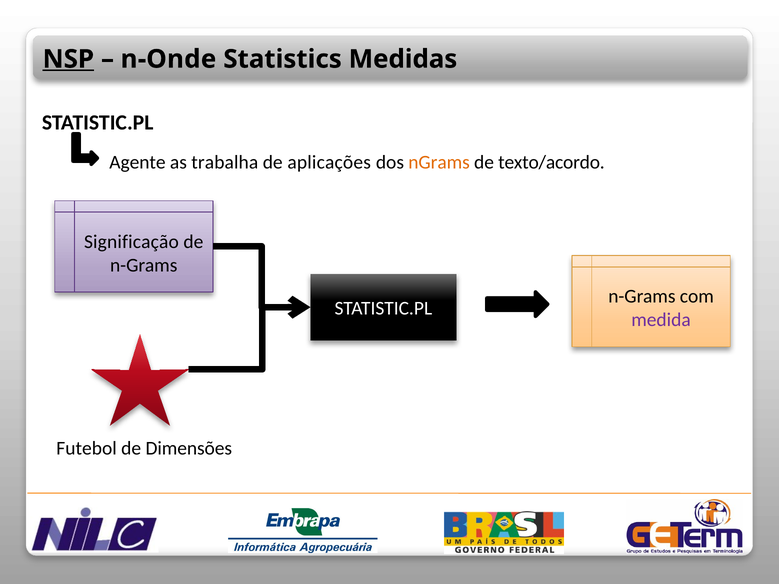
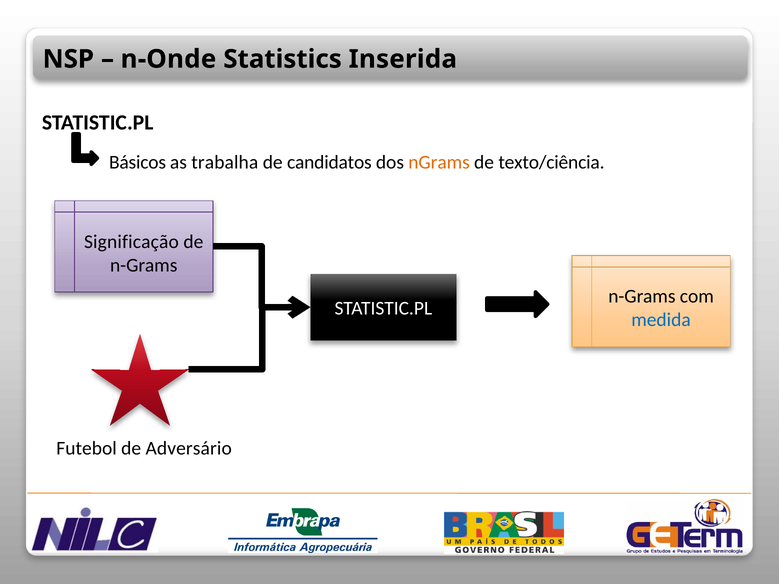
NSP underline: present -> none (68, 59)
Medidas: Medidas -> Inserida (403, 59)
Agente: Agente -> Básicos (138, 162)
aplicações: aplicações -> candidatos (329, 162)
texto/acordo: texto/acordo -> texto/ciência (551, 162)
medida colour: purple -> blue (661, 320)
Dimensões: Dimensões -> Adversário (189, 448)
